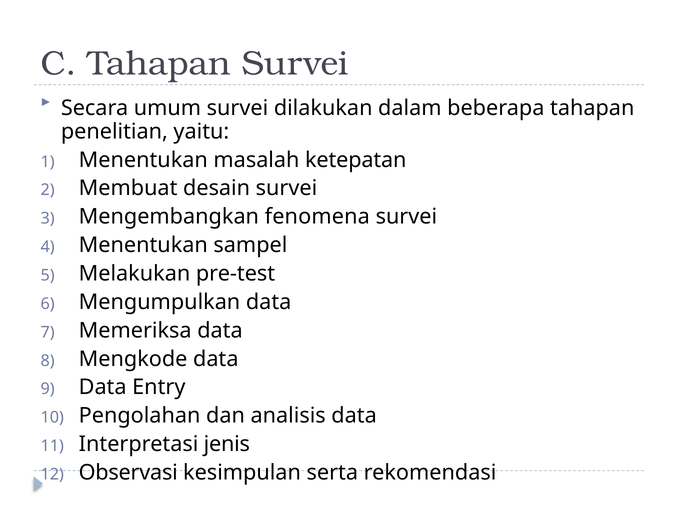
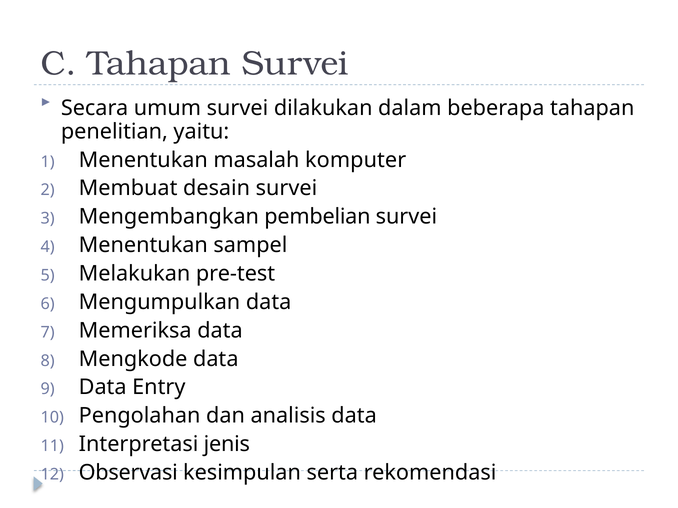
ketepatan: ketepatan -> komputer (356, 160)
fenomena: fenomena -> pembelian (317, 217)
